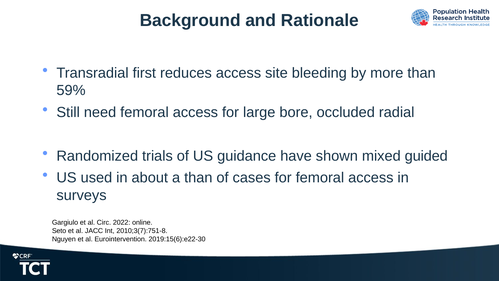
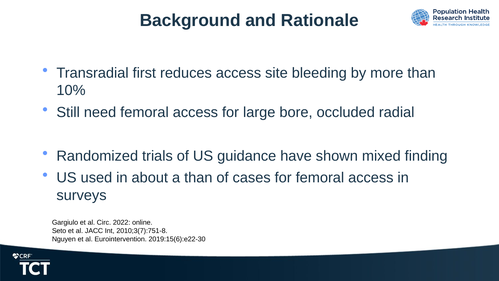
59%: 59% -> 10% (71, 90)
guided: guided -> finding (426, 156)
